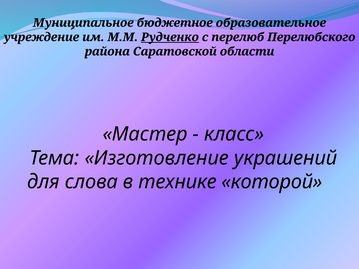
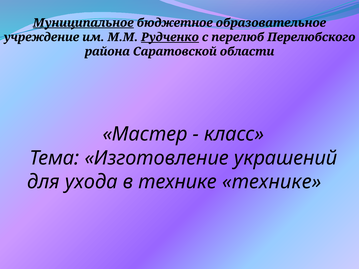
Муниципальное underline: none -> present (83, 23)
слова: слова -> ухода (91, 182)
технике которой: которой -> технике (272, 182)
